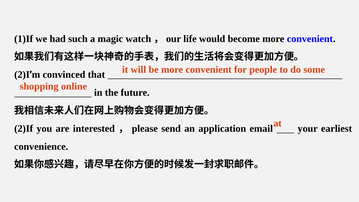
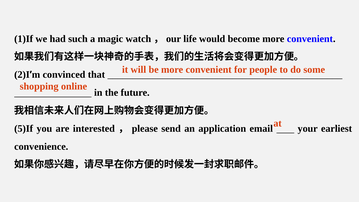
2)If: 2)If -> 5)If (24, 128)
